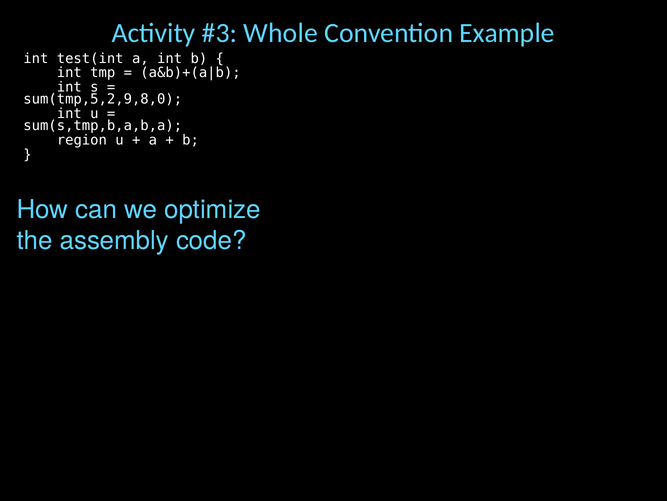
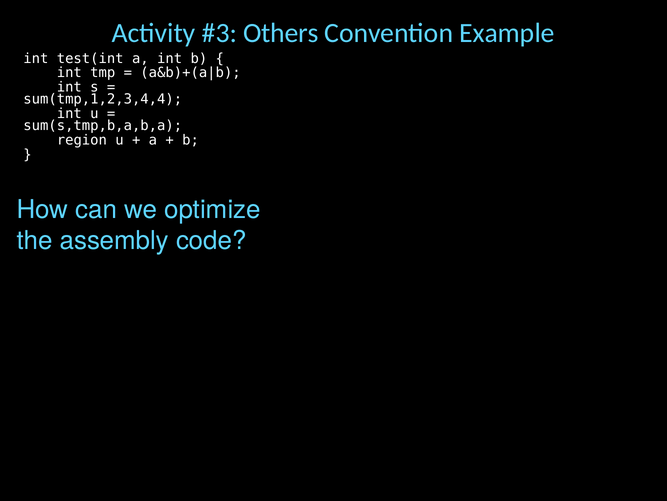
Whole: Whole -> Others (281, 33)
sum(tmp,5,2,9,8,0: sum(tmp,5,2,9,8,0 -> sum(tmp,1,2,3,4,4 (103, 99)
